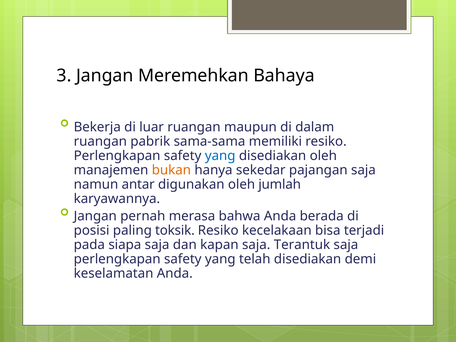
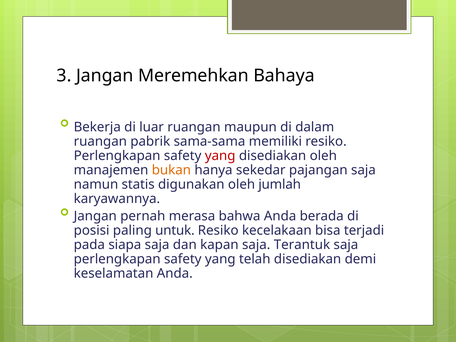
yang colour: blue -> red (220, 156)
antar: antar -> statis (138, 185)
toksik: toksik -> untuk (175, 230)
